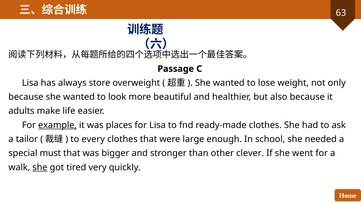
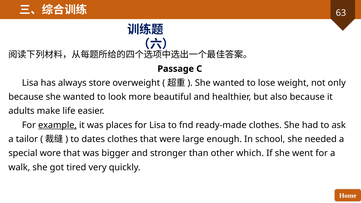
every: every -> dates (93, 139)
must: must -> wore (50, 153)
clever: clever -> which (250, 153)
she underline: present -> none (40, 167)
